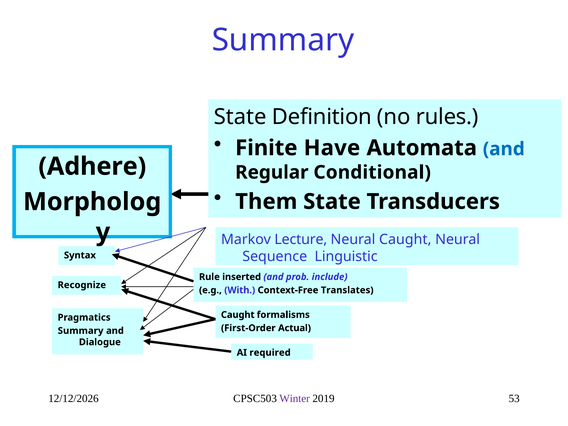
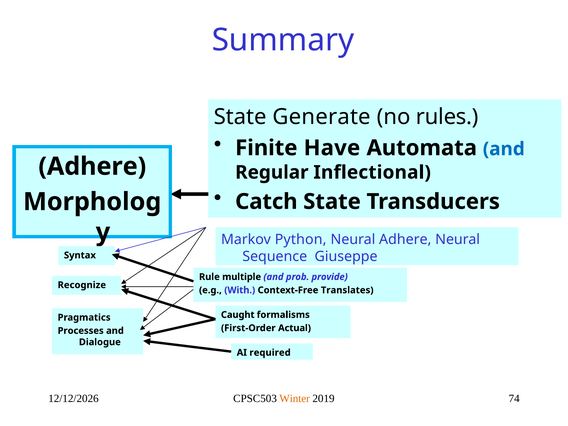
Definition: Definition -> Generate (322, 117)
Conditional: Conditional -> Inflectional (372, 172)
Them: Them -> Catch (266, 202)
Lecture: Lecture -> Python (301, 240)
Neural Caught: Caught -> Adhere (405, 240)
Linguistic: Linguistic -> Giuseppe (346, 257)
inserted: inserted -> multiple (242, 277)
include: include -> provide (330, 277)
Summary: Summary -> Processes (81, 331)
Winter colour: purple -> orange (295, 398)
53: 53 -> 74 (514, 398)
